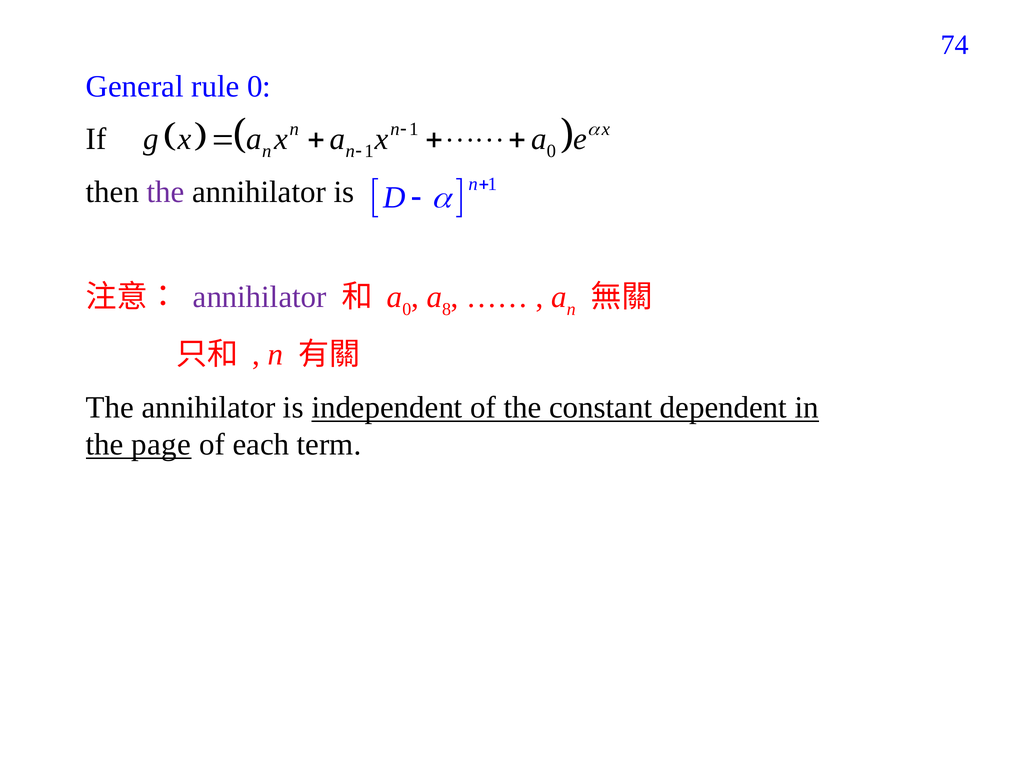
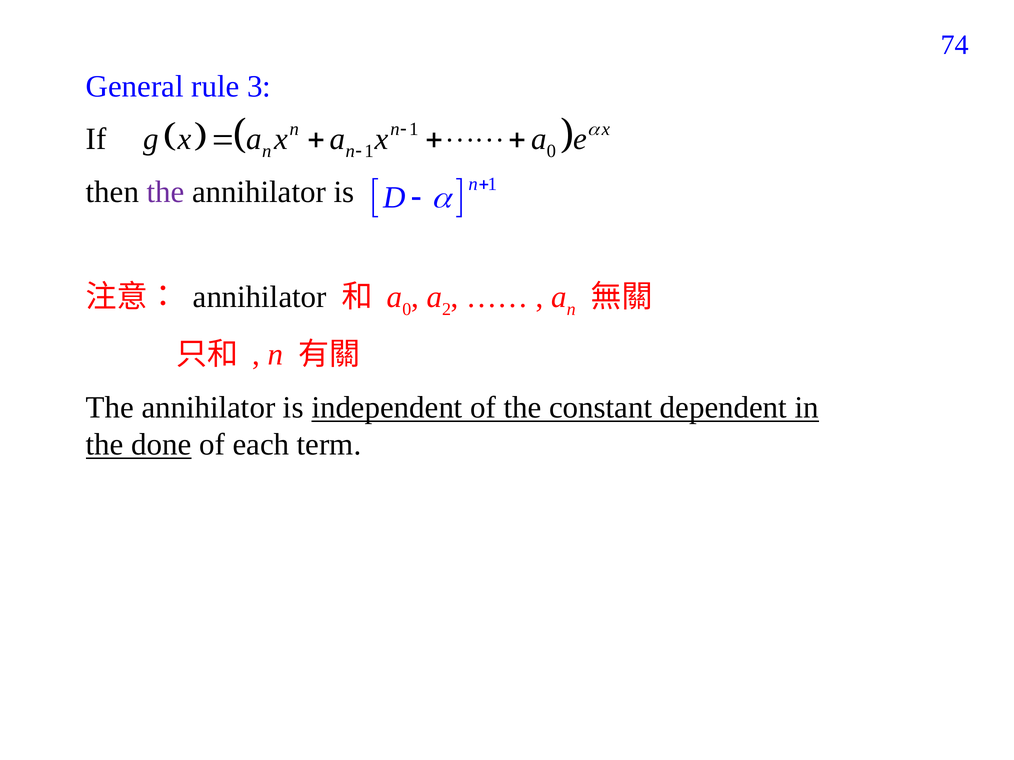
rule 0: 0 -> 3 (259, 87)
annihilator colour: purple -> black (260, 297)
8: 8 -> 2 (447, 309)
page: page -> done (161, 445)
